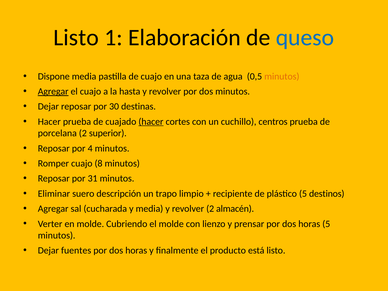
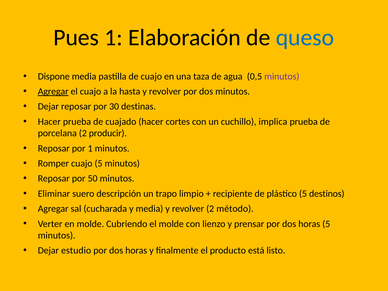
Listo: Listo -> Pues (76, 38)
minutos colour: orange -> purple (282, 76)
hacer underline: present -> none (151, 122)
centros: centros -> implica (273, 122)
superior: superior -> producir (108, 133)
por 4: 4 -> 1 (90, 148)
cuajo 8: 8 -> 5 (99, 163)
31: 31 -> 50 (93, 179)
almacén: almacén -> método (235, 209)
fuentes: fuentes -> estudio (76, 251)
